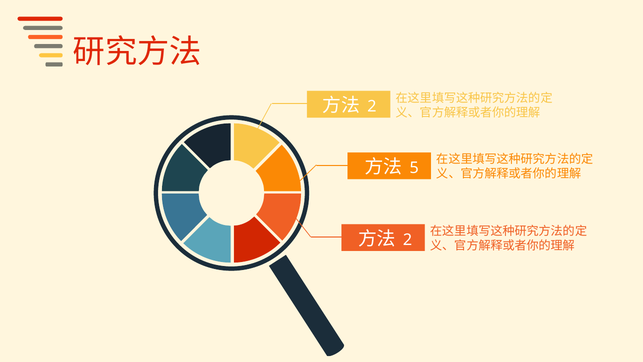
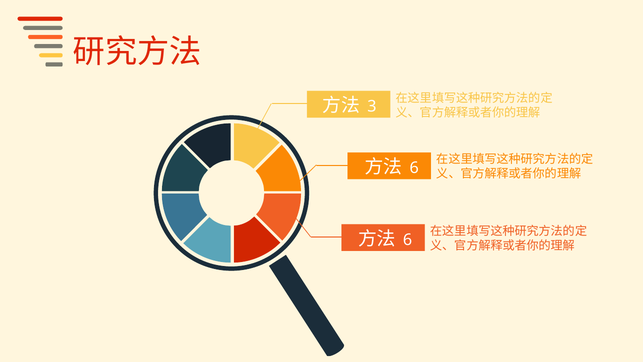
2: 2 -> 3 (372, 107)
5: 5 -> 6 (414, 168)
2: 2 -> 6 (408, 240)
